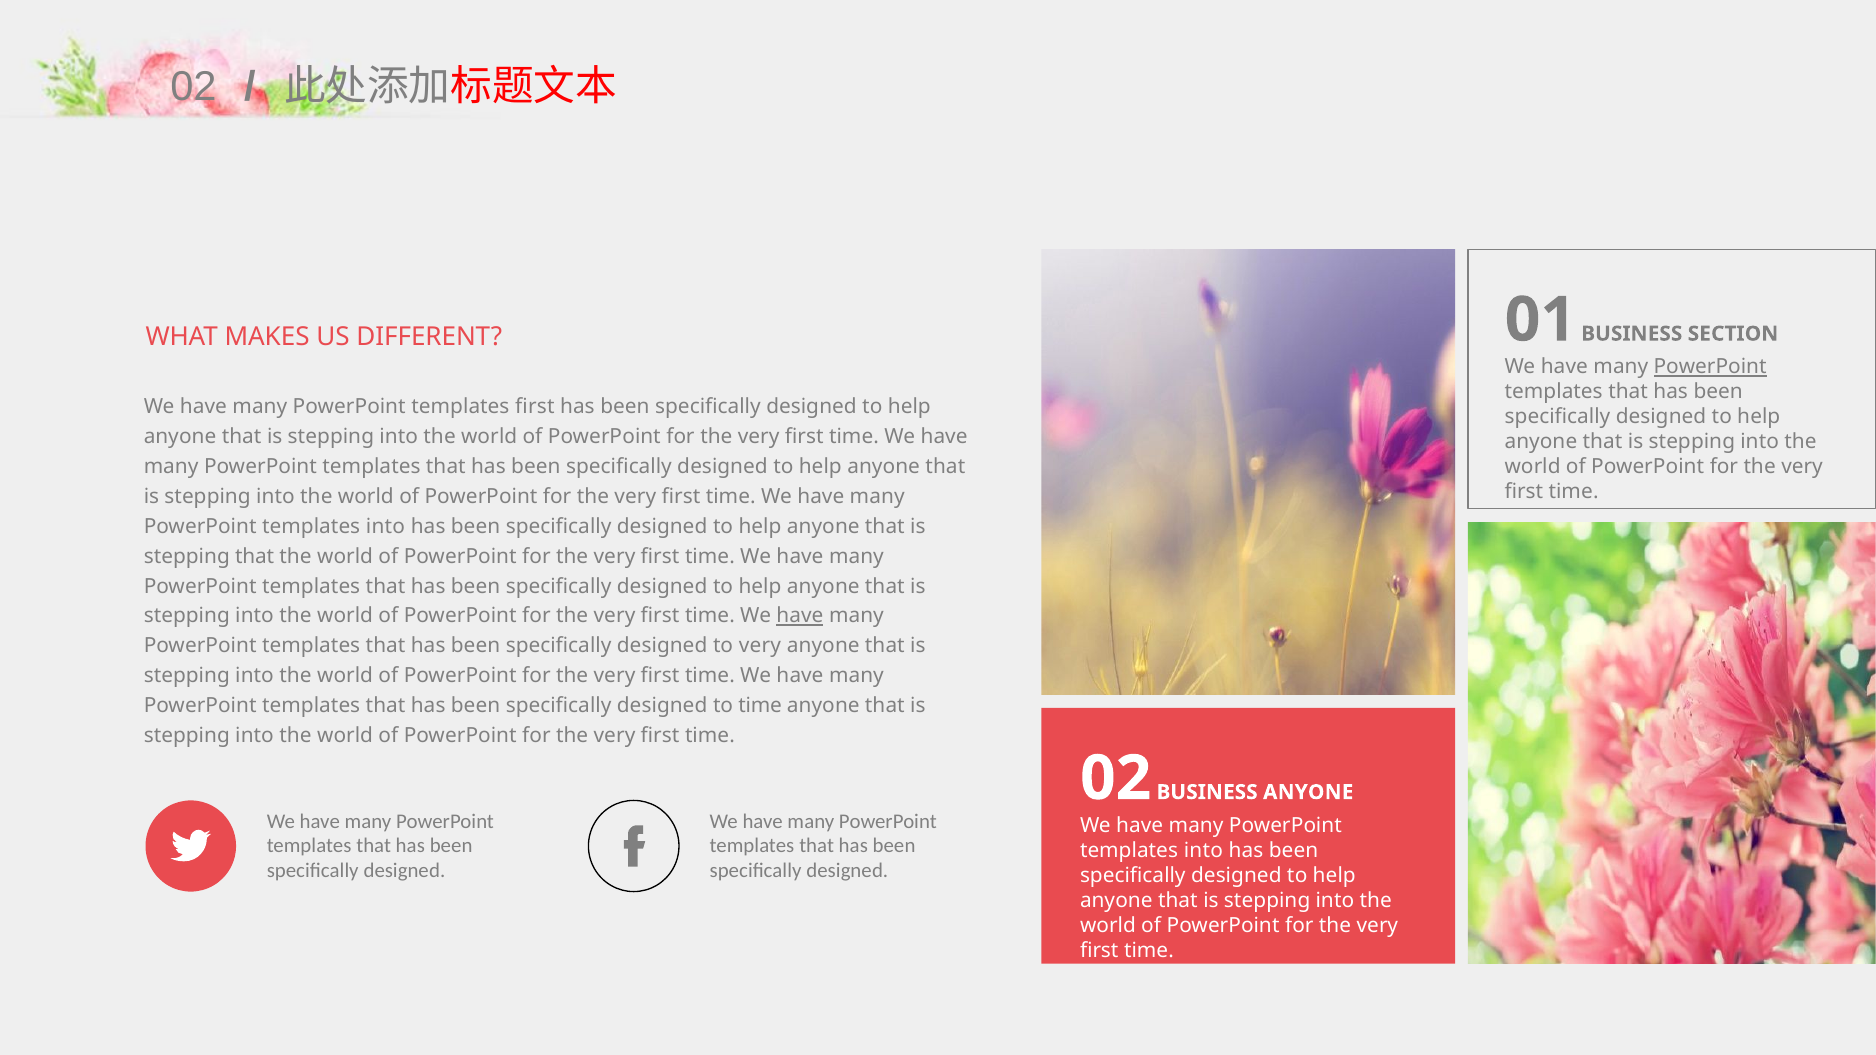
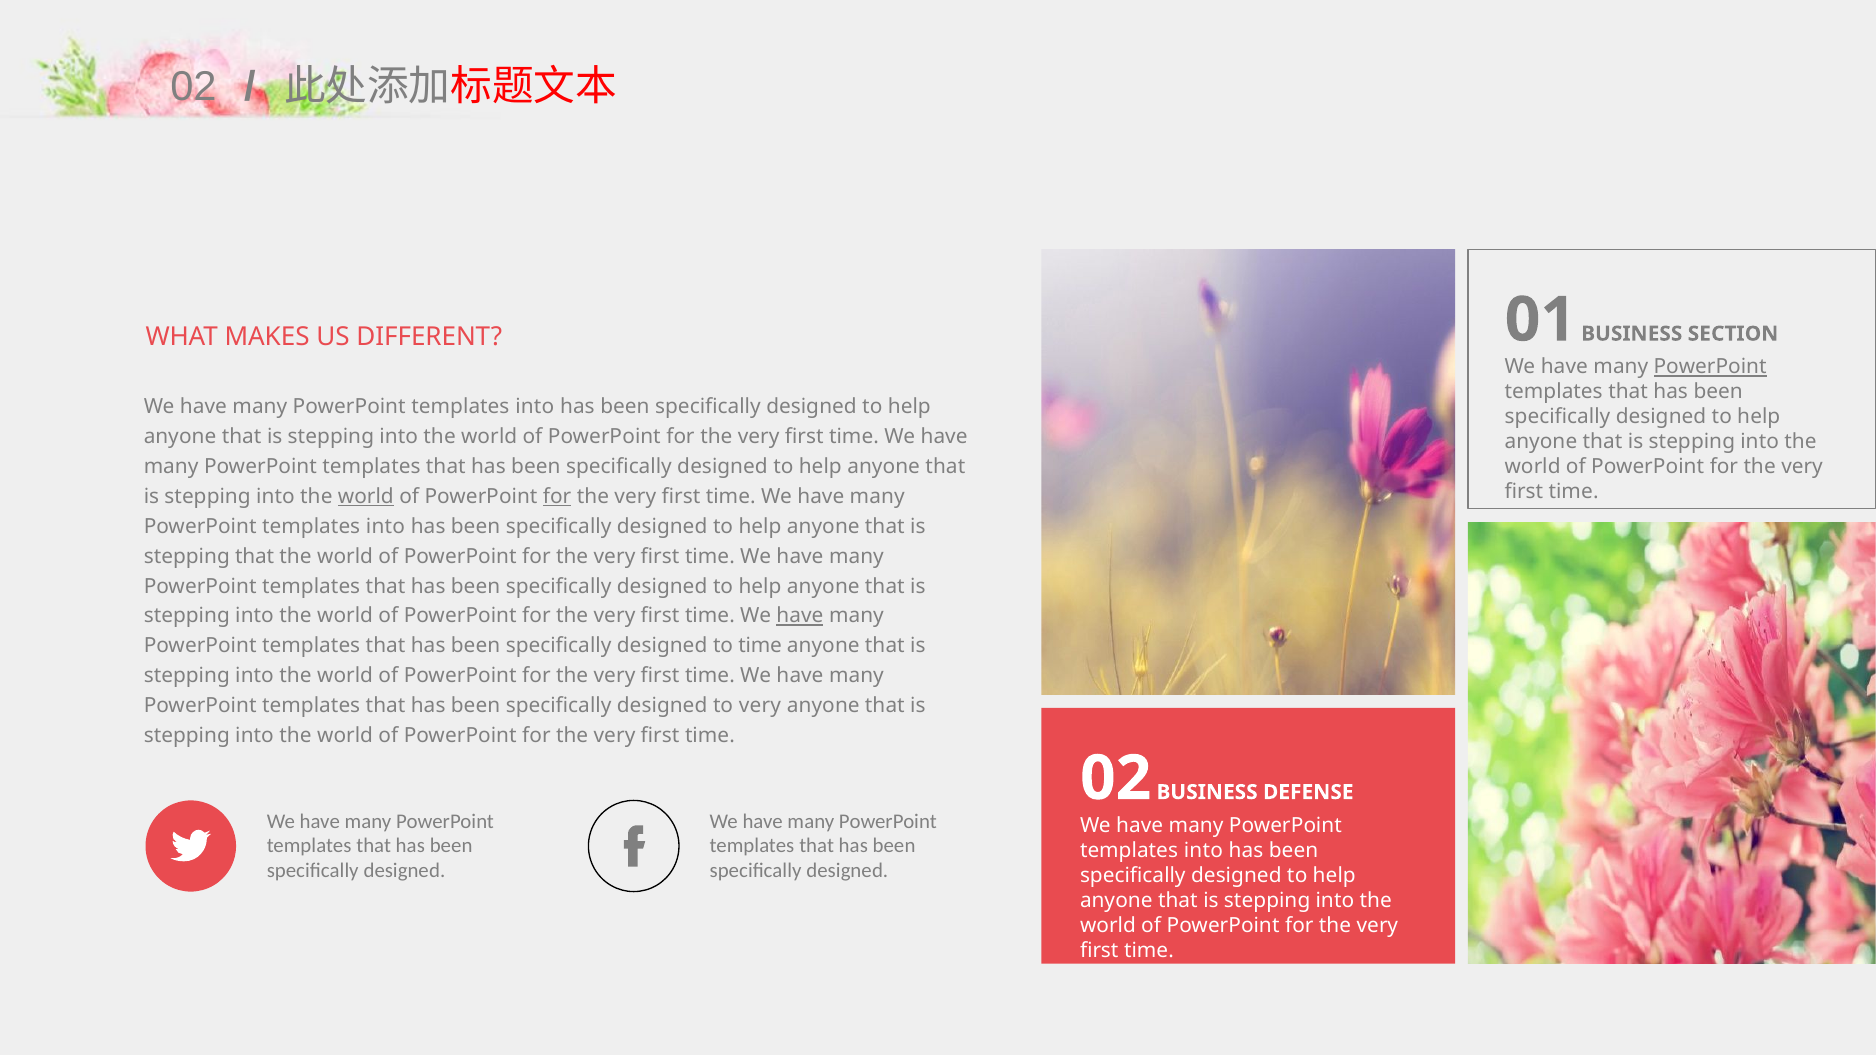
first: first -> into (535, 407)
world underline: none -> present (366, 497)
for underline: none -> present (557, 497)
to very: very -> time (760, 646)
to time: time -> very (760, 706)
BUSINESS ANYONE: ANYONE -> DEFENSE (1308, 792)
